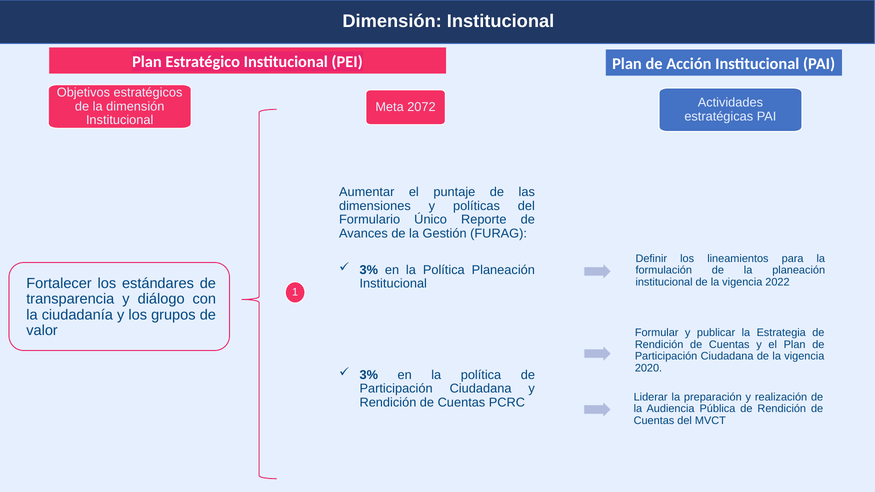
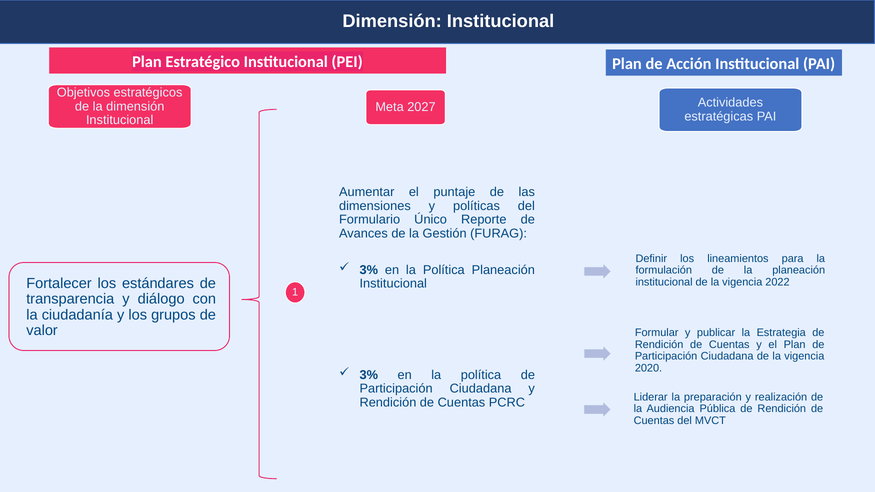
2072: 2072 -> 2027 (421, 107)
